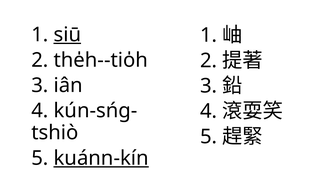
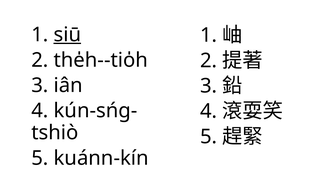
kuánn-kín underline: present -> none (101, 158)
